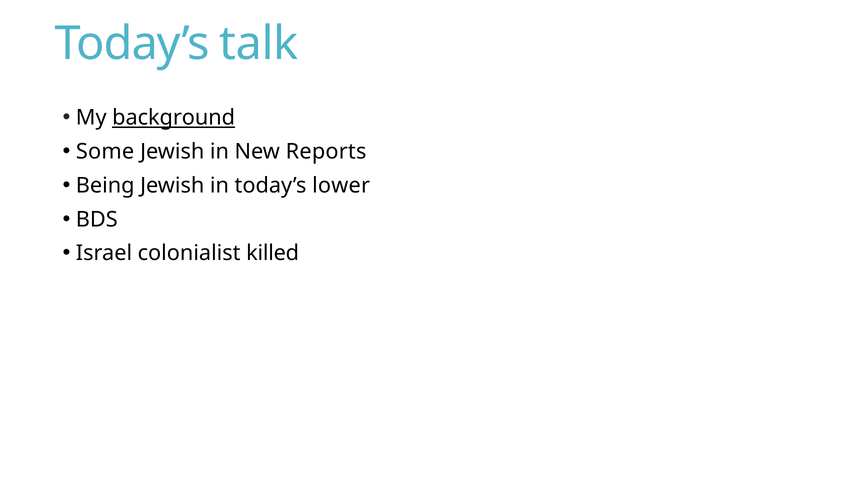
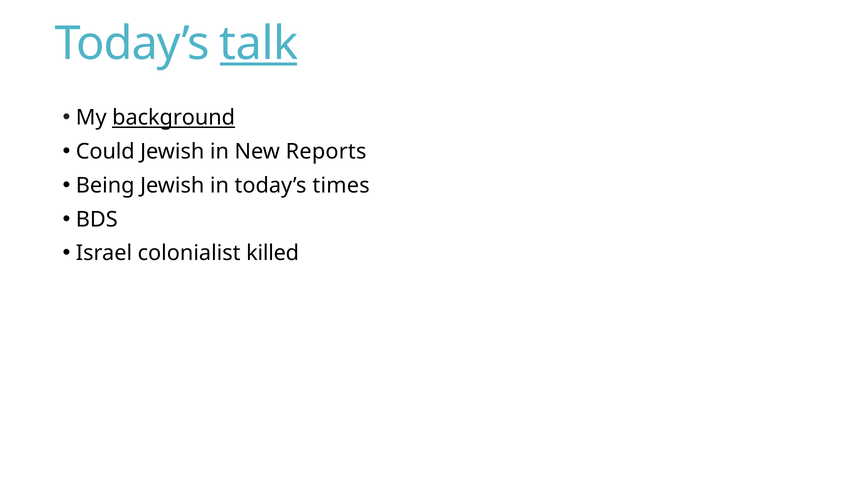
talk underline: none -> present (259, 44)
Some: Some -> Could (105, 152)
lower: lower -> times (341, 186)
